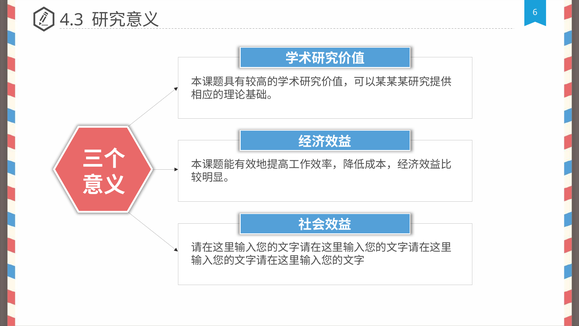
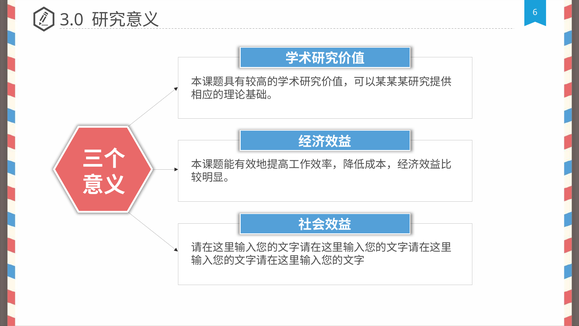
4.3: 4.3 -> 3.0 (72, 20)
